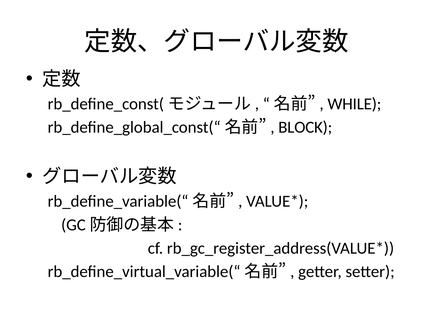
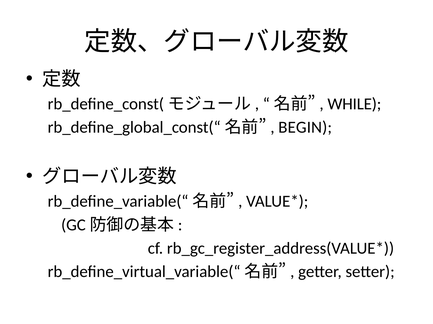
BLOCK: BLOCK -> BEGIN (305, 128)
